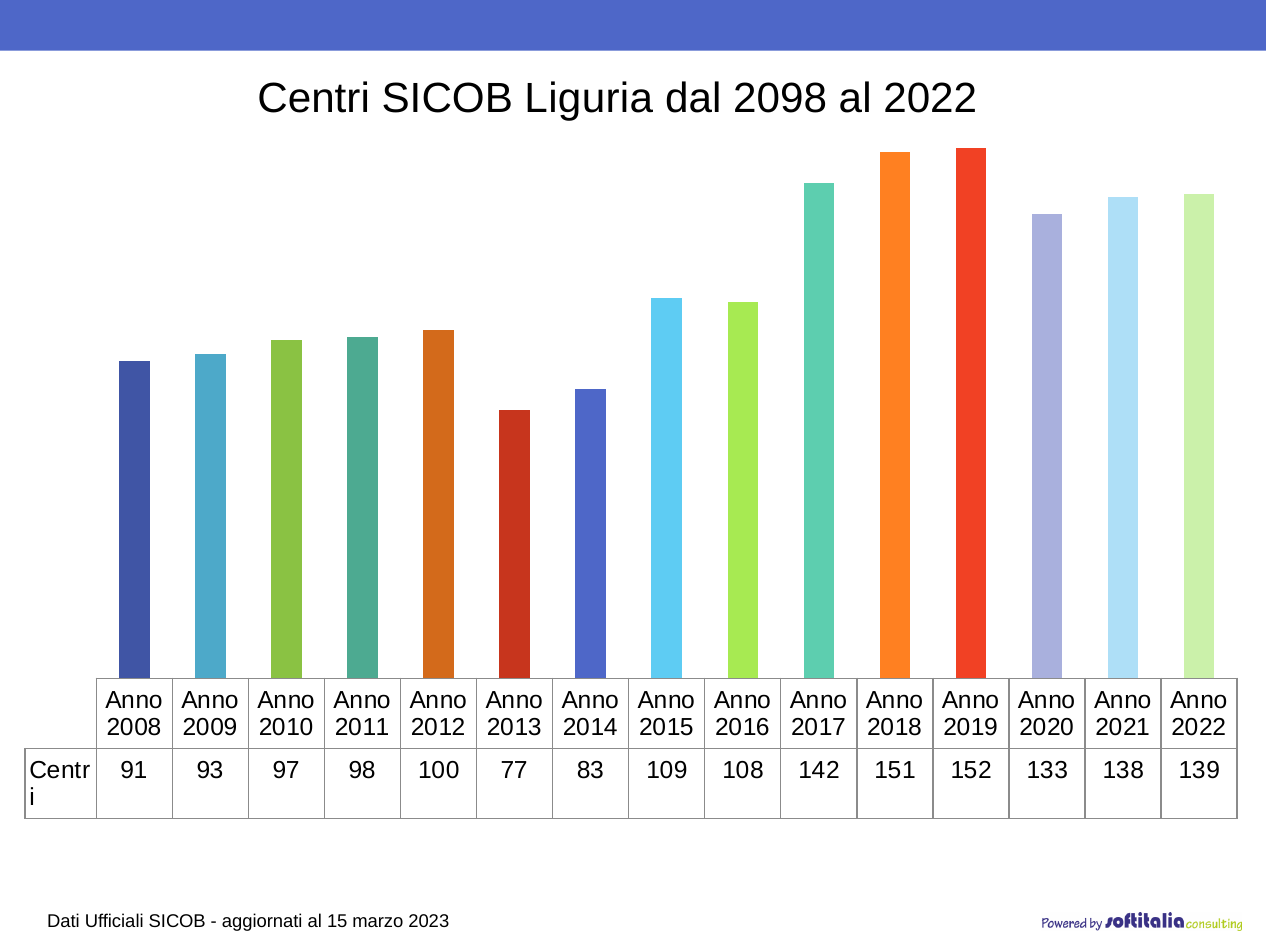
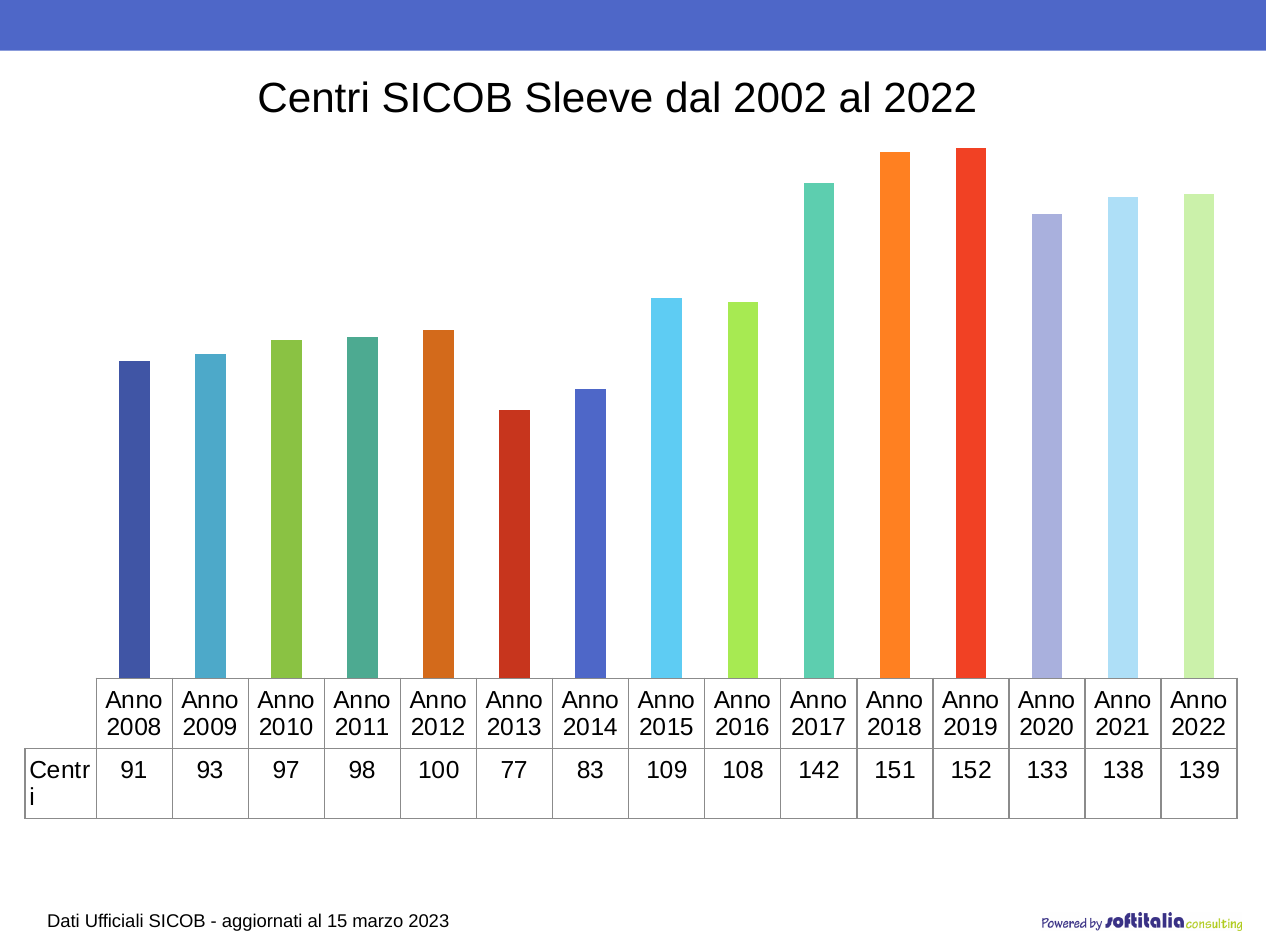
Liguria: Liguria -> Sleeve (589, 99)
2098: 2098 -> 2002 (780, 99)
